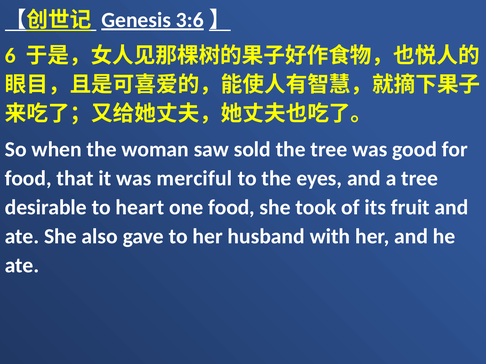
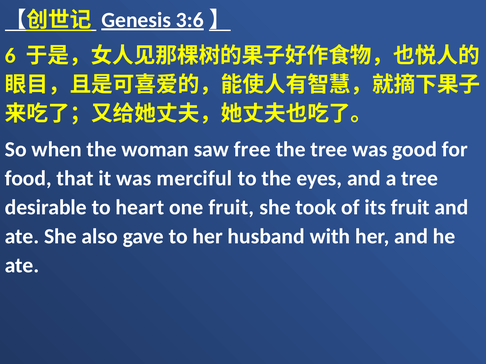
sold: sold -> free (252, 150)
one food: food -> fruit (231, 208)
